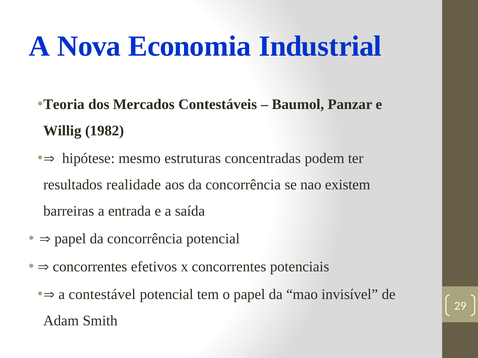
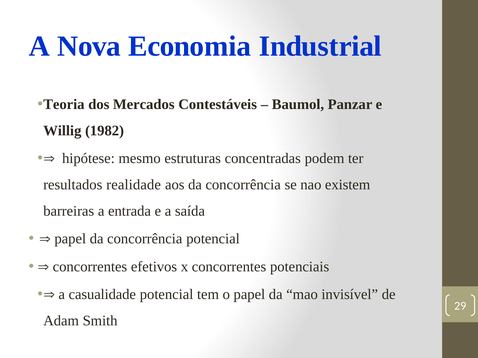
contestável: contestável -> casualidade (102, 295)
